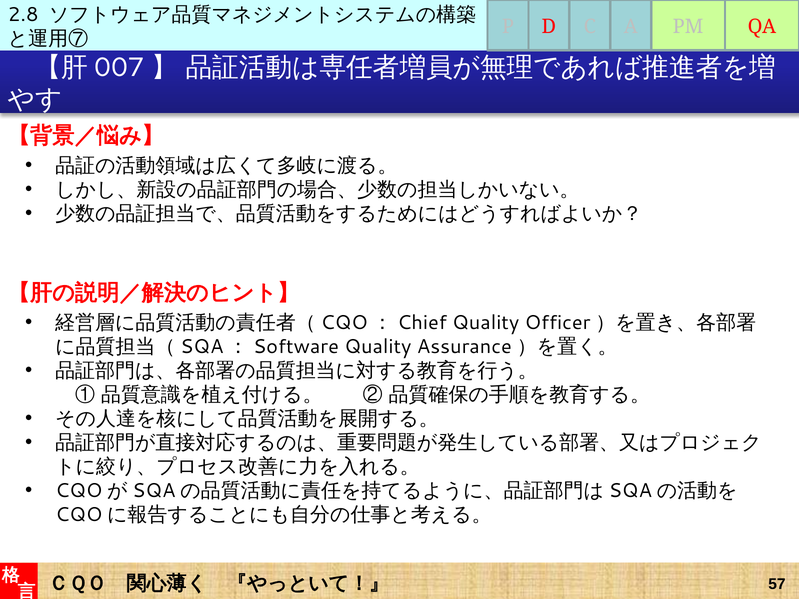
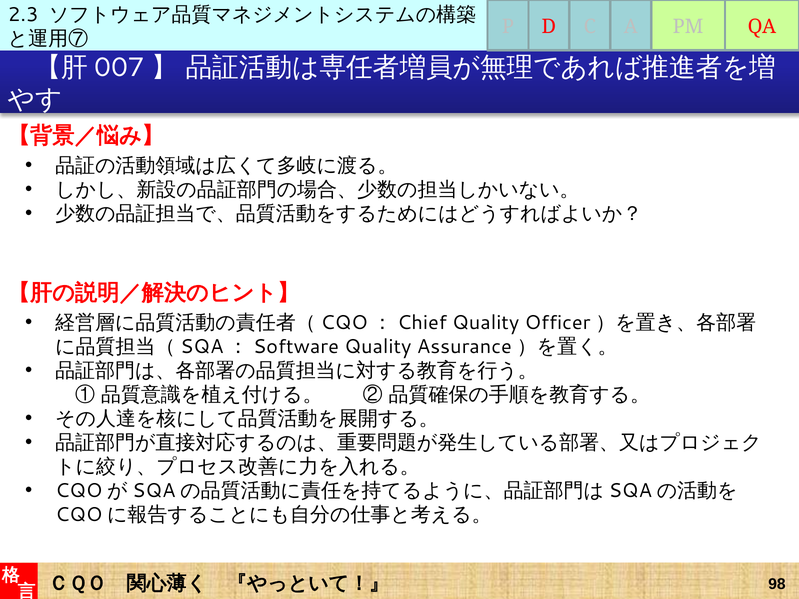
2.8: 2.8 -> 2.3 (23, 15)
57: 57 -> 98 (777, 585)
